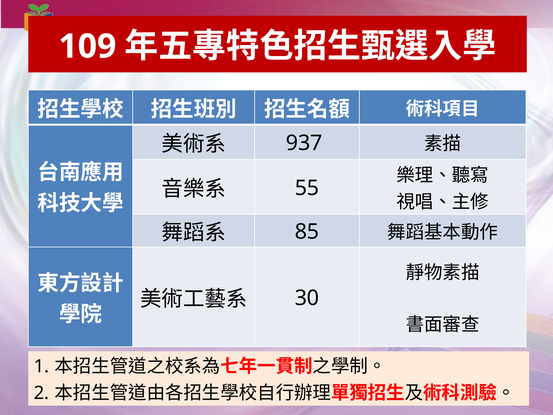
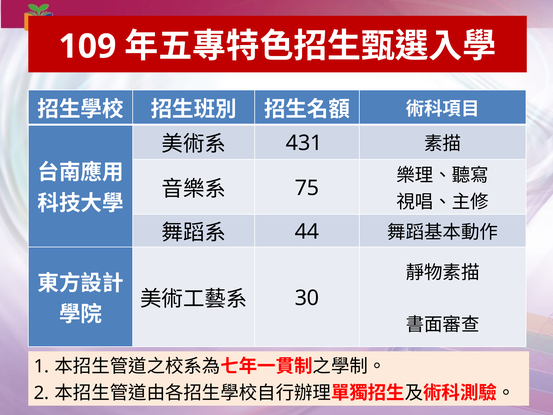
937: 937 -> 431 (304, 143)
55: 55 -> 75 (307, 188)
85: 85 -> 44 (307, 232)
